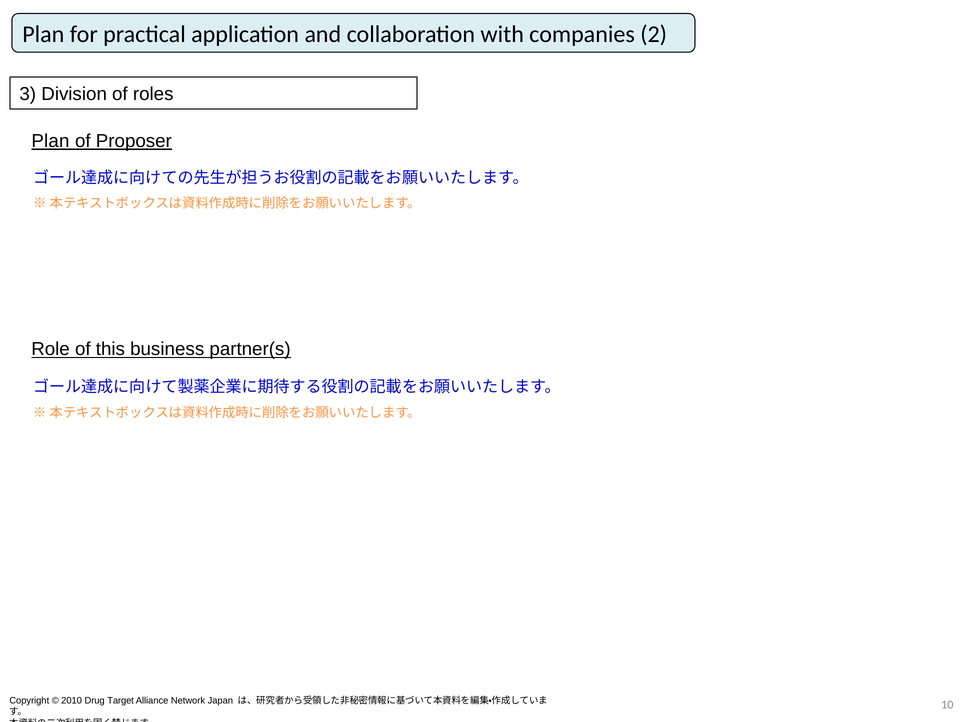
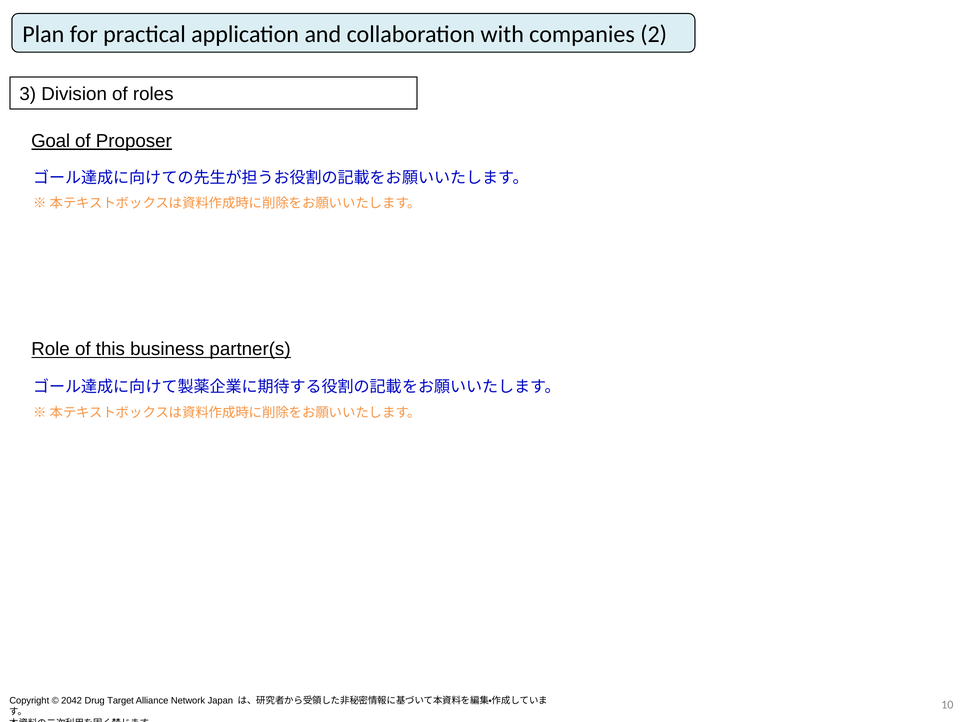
Plan: Plan -> Goal (51, 141)
2010: 2010 -> 2042 (72, 701)
